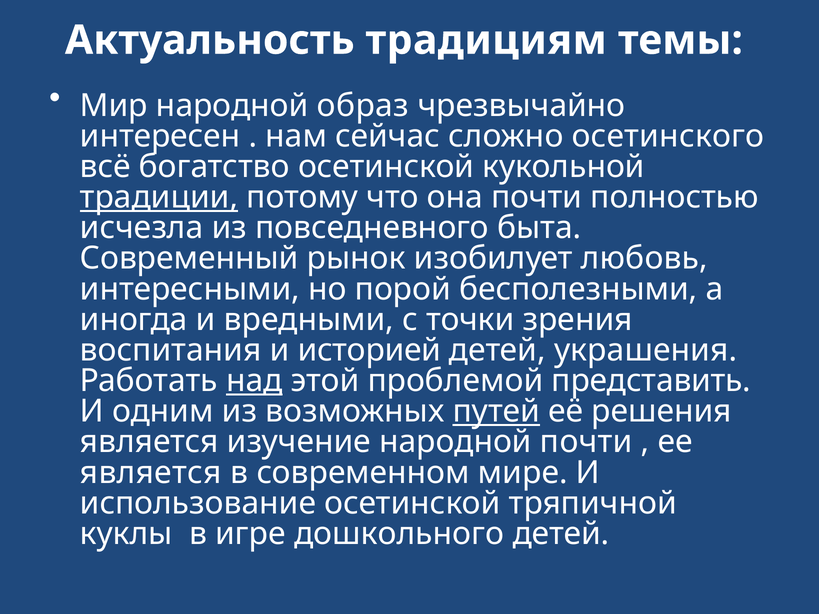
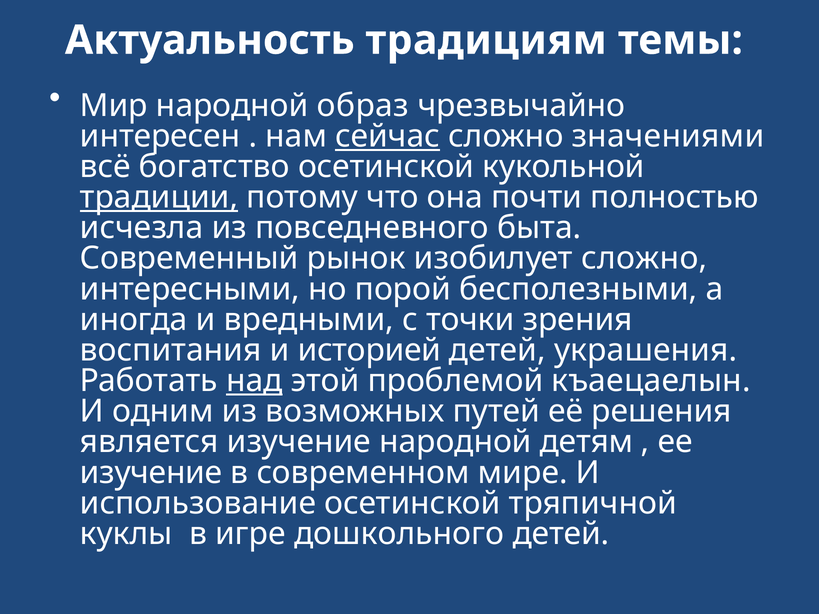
сейчас underline: none -> present (388, 136)
осетинского: осетинского -> значениями (668, 136)
изобилует любовь: любовь -> сложно (644, 259)
представить: представить -> къаецаелын (651, 381)
путей underline: present -> none (496, 412)
народной почти: почти -> детям (587, 442)
является: является -> изучение (151, 473)
